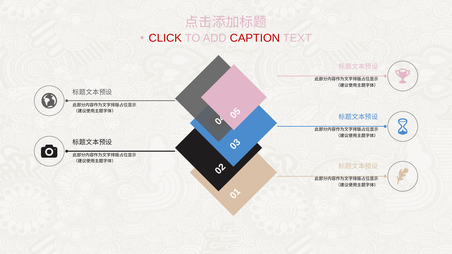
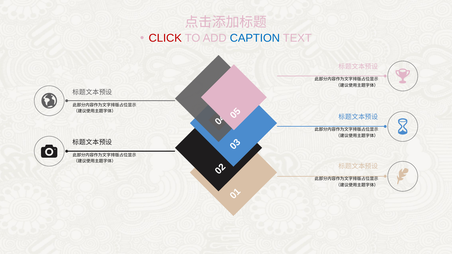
CAPTION colour: red -> blue (255, 38)
